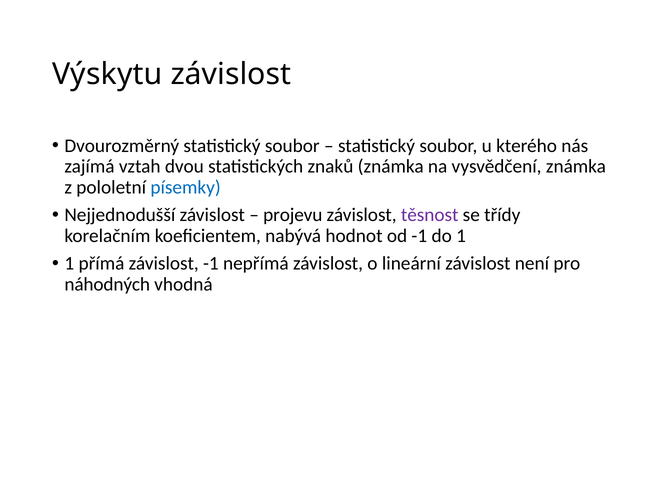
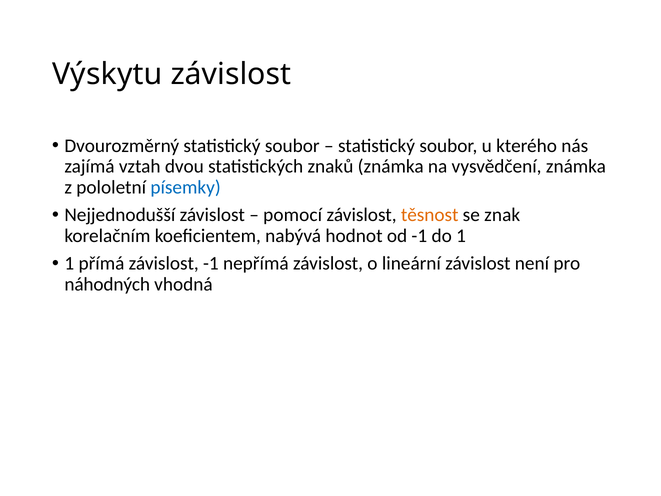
projevu: projevu -> pomocí (293, 215)
těsnost colour: purple -> orange (430, 215)
třídy: třídy -> znak (502, 215)
